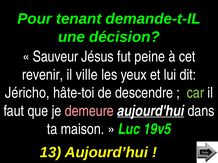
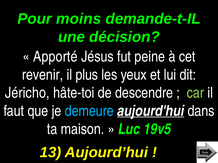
tenant: tenant -> moins (79, 19)
Sauveur: Sauveur -> Apporté (55, 57)
ville: ville -> plus (87, 75)
demeure colour: pink -> light blue (89, 111)
